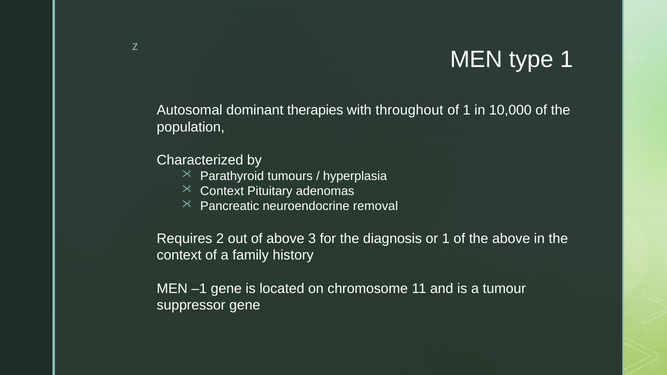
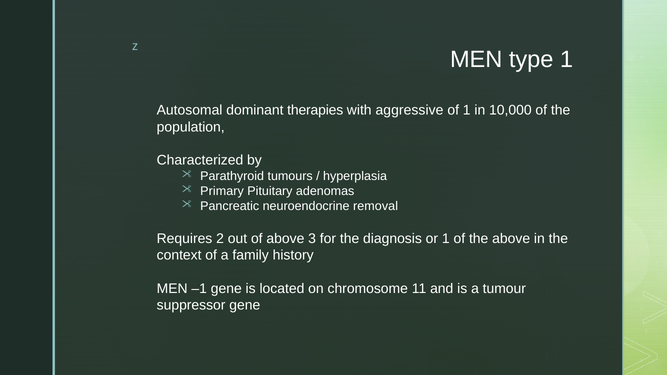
throughout: throughout -> aggressive (409, 110)
Context: Context -> Primary (222, 191)
